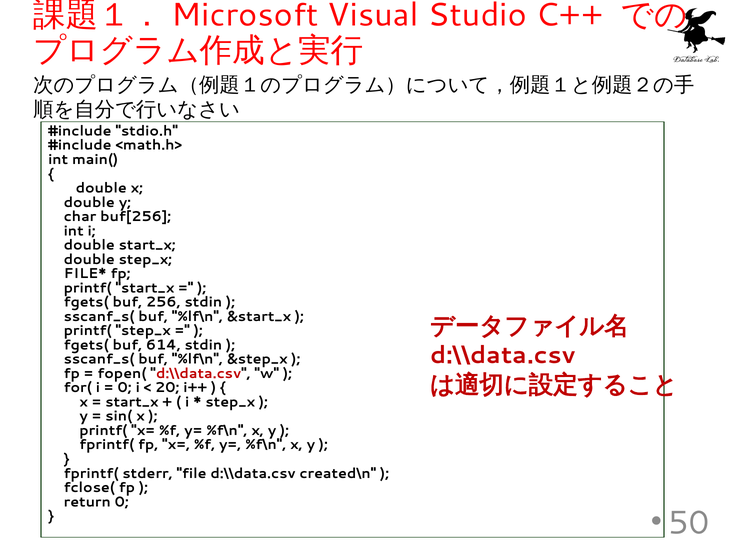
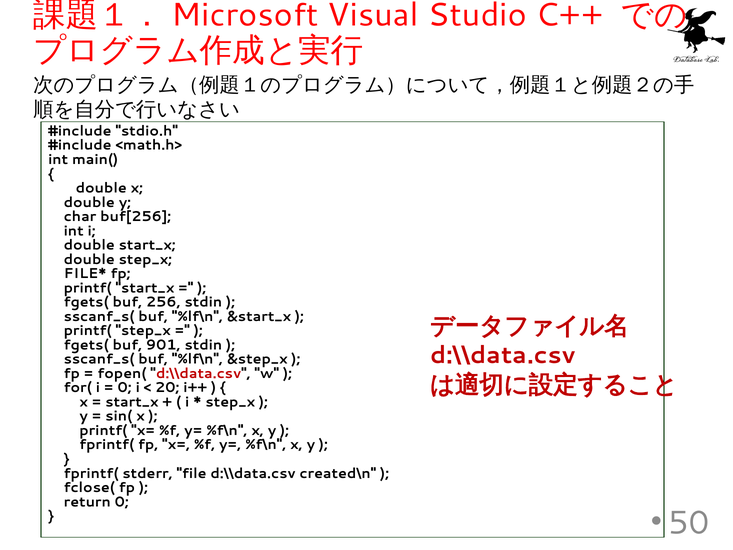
614: 614 -> 901 (163, 345)
